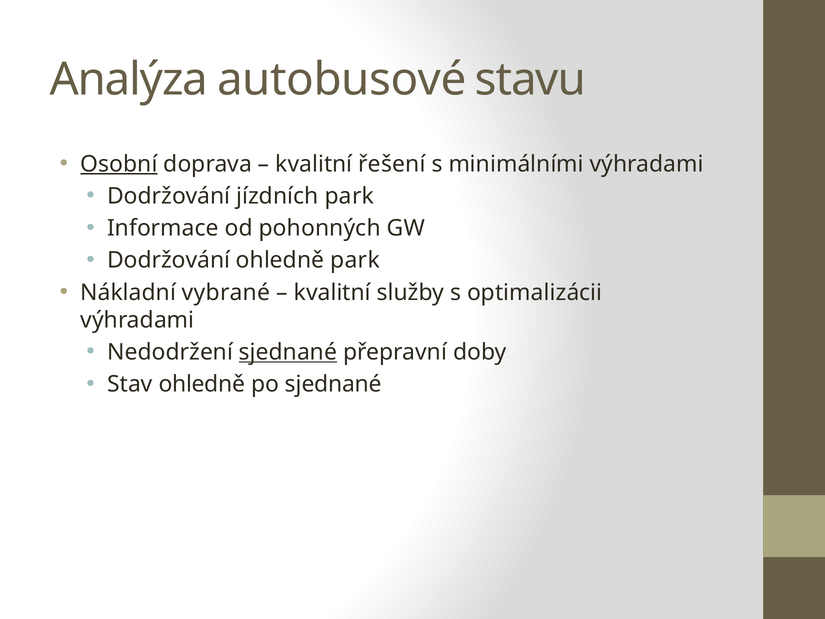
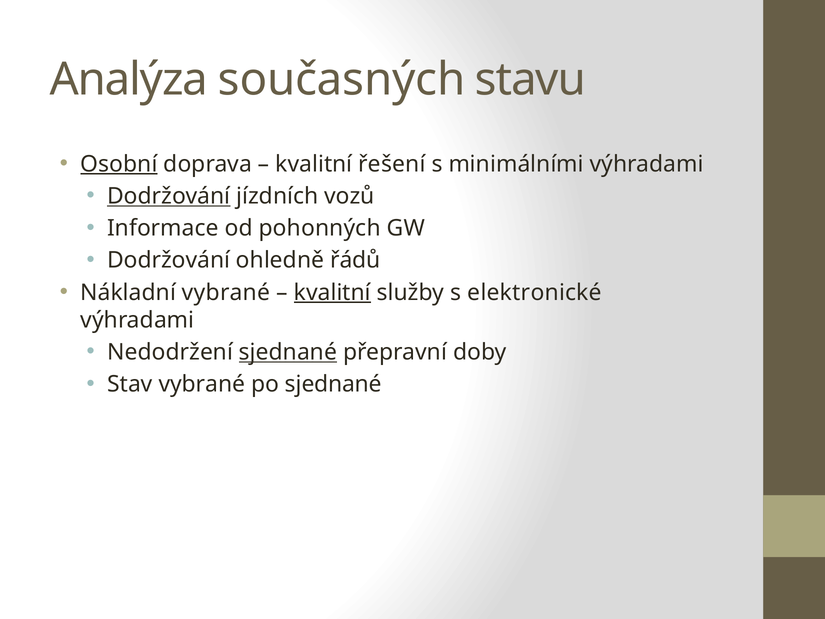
autobusové: autobusové -> současných (342, 80)
Dodržování underline: none -> present (169, 196)
jízdních park: park -> vozů (349, 196)
ohledně park: park -> řádů (355, 260)
kvalitní underline: none -> present (332, 292)
optimalizácii: optimalizácii -> elektronické (535, 292)
Stav ohledně: ohledně -> vybrané (202, 384)
